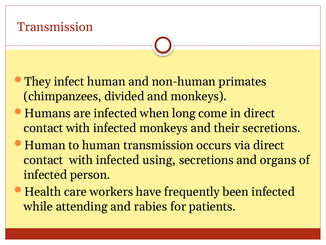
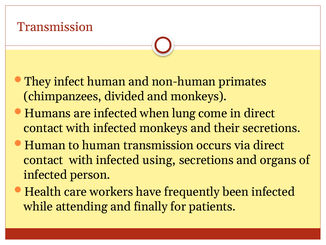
long: long -> lung (184, 113)
rabies: rabies -> finally (151, 206)
